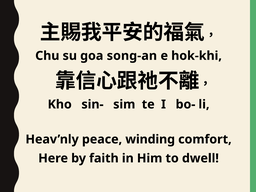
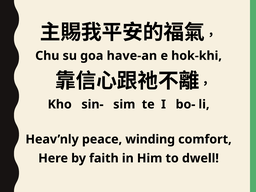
song-an: song-an -> have-an (132, 56)
